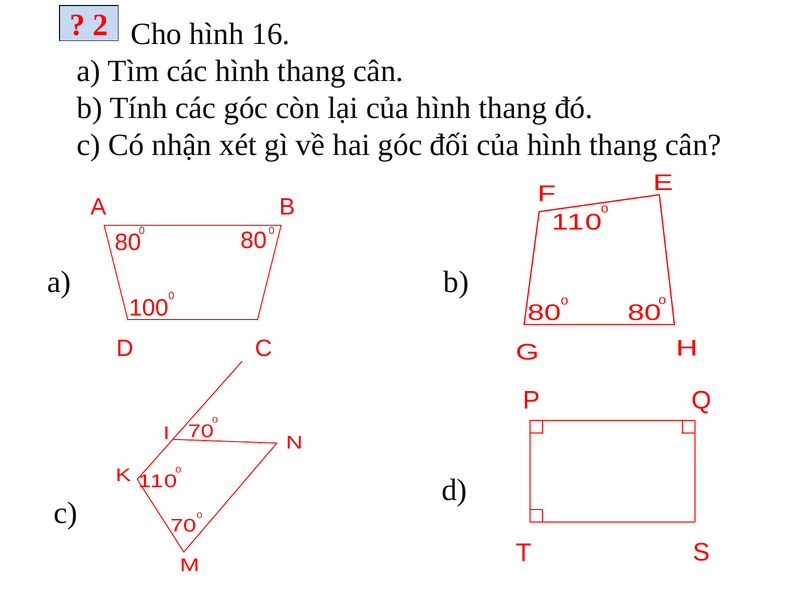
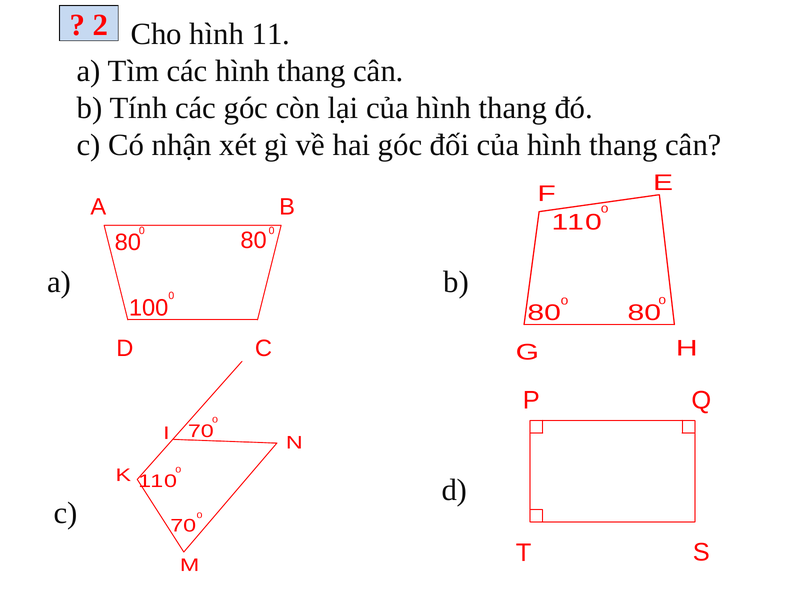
16: 16 -> 11 (271, 34)
